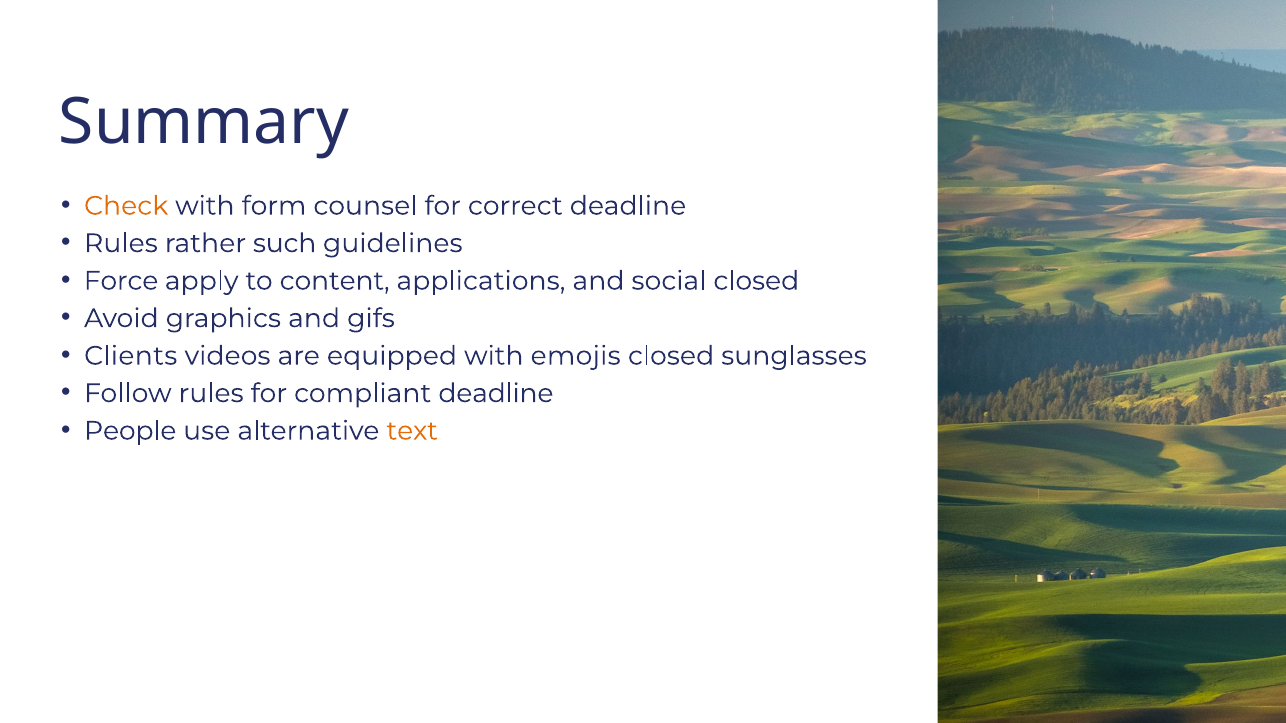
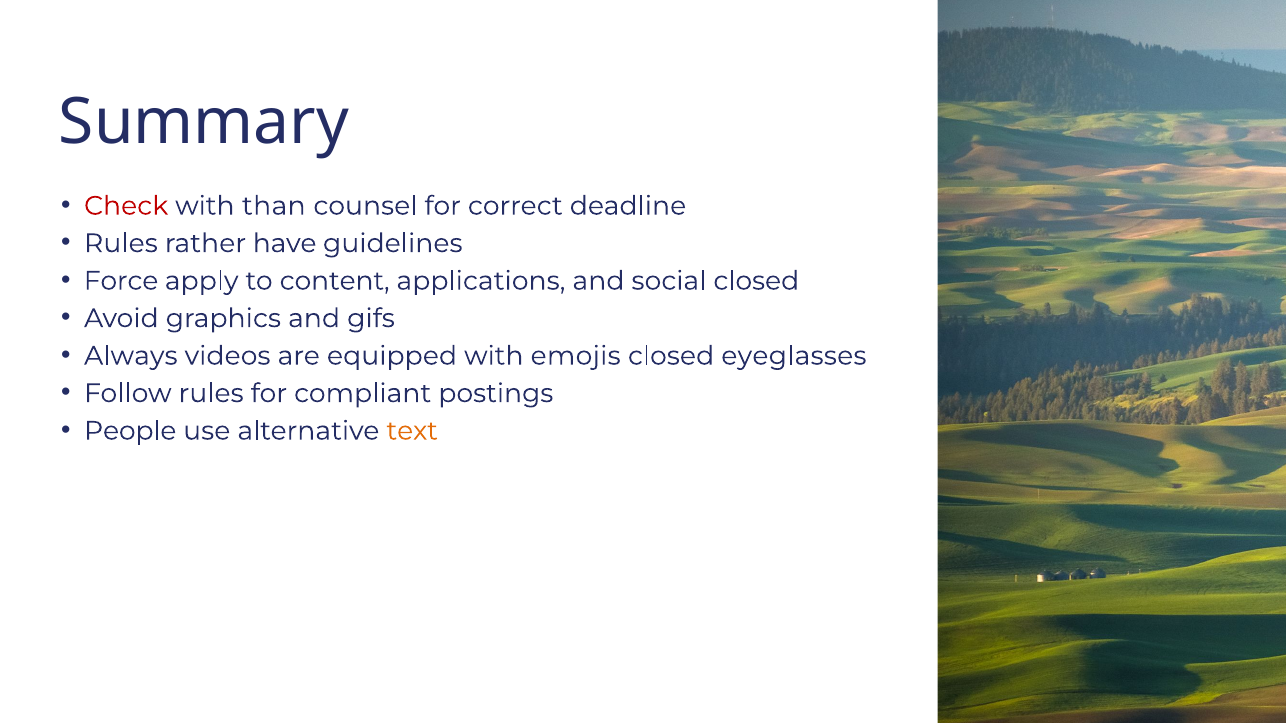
Check colour: orange -> red (126, 206)
form: form -> than (274, 206)
such: such -> have (285, 243)
Clients: Clients -> Always (131, 356)
sunglasses: sunglasses -> eyeglasses (794, 356)
compliant deadline: deadline -> postings (496, 394)
